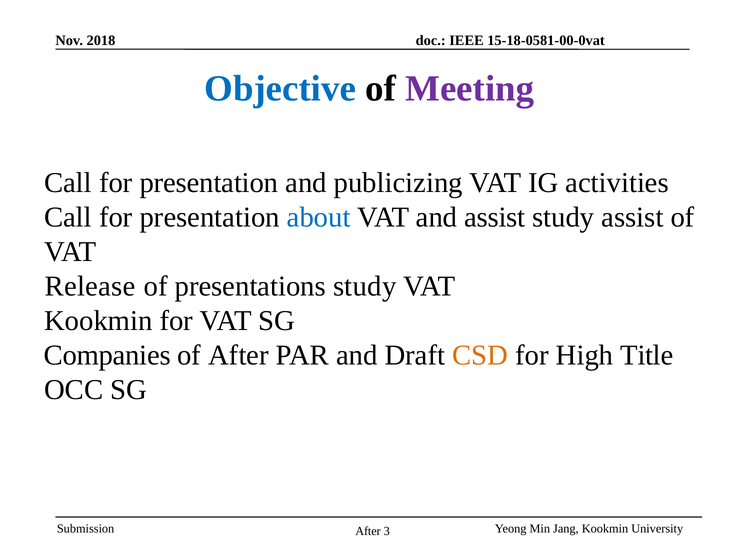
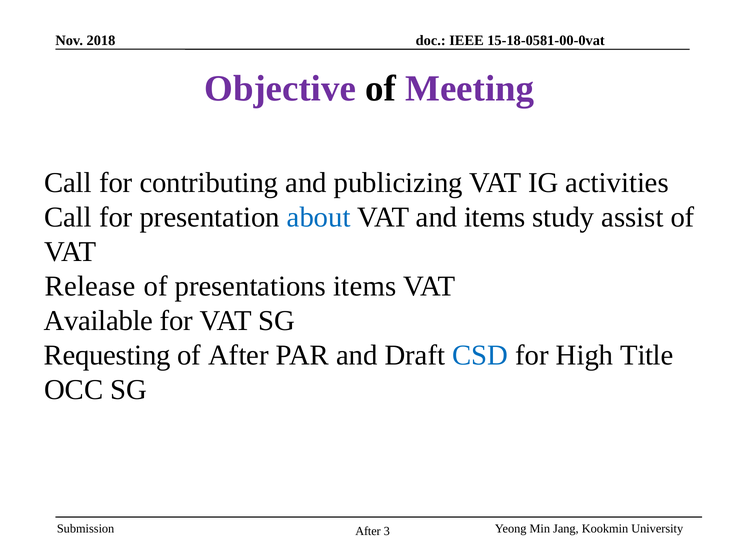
Objective colour: blue -> purple (280, 89)
presentation: presentation -> contributing (209, 183)
and assist: assist -> items (495, 218)
presentations study: study -> items (365, 287)
Kookmin: Kookmin -> Available (98, 321)
Companies: Companies -> Requesting (107, 356)
CSD colour: orange -> blue (480, 356)
